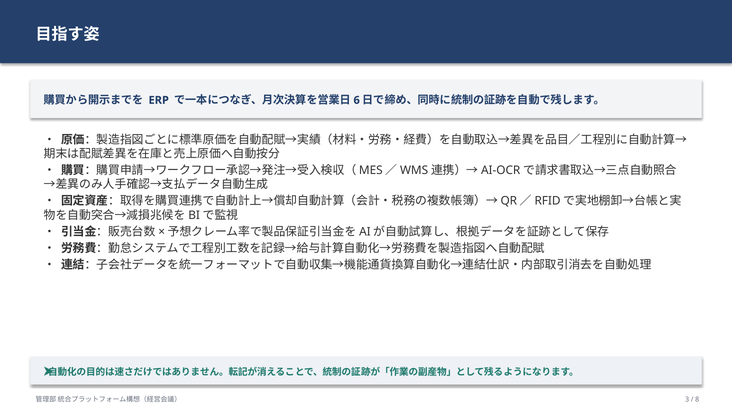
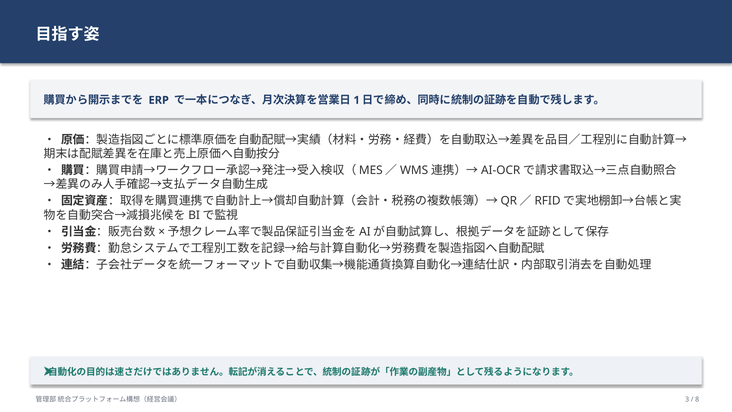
6: 6 -> 1 (357, 100)
